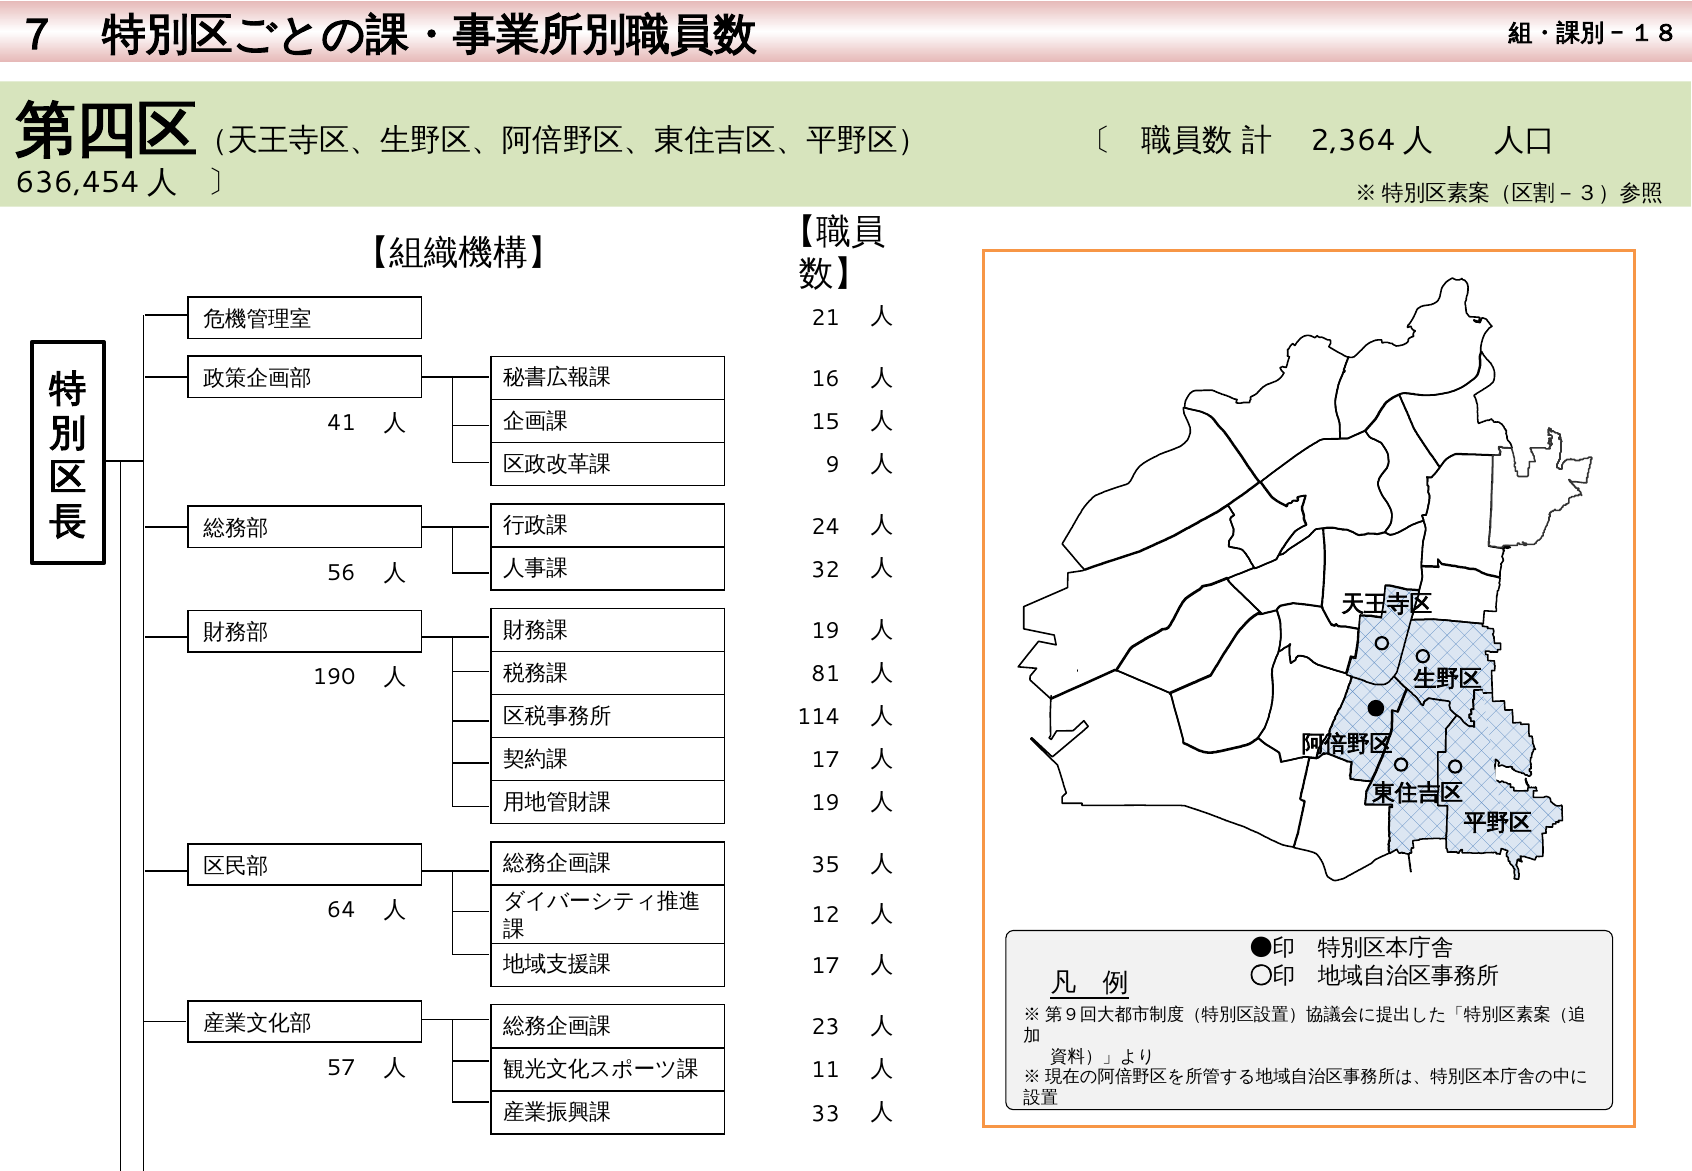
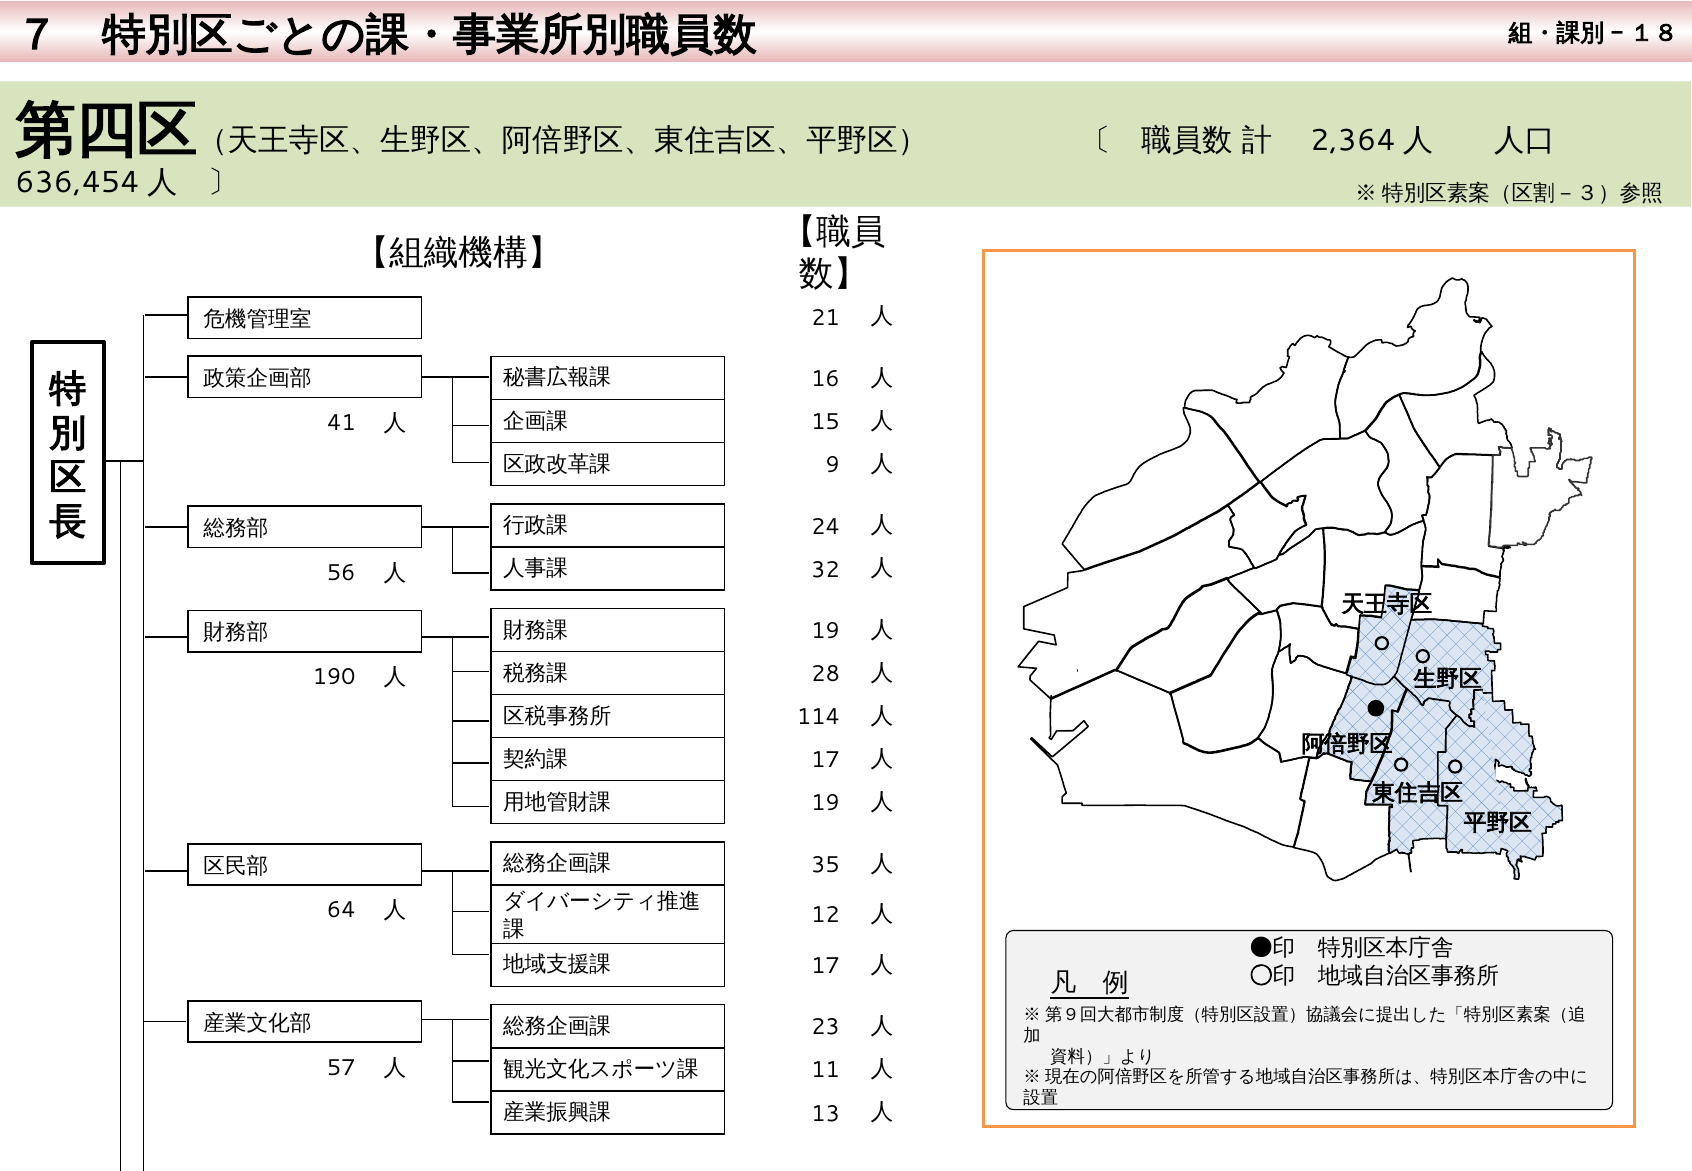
81: 81 -> 28 (826, 674)
33: 33 -> 13 (826, 1114)
